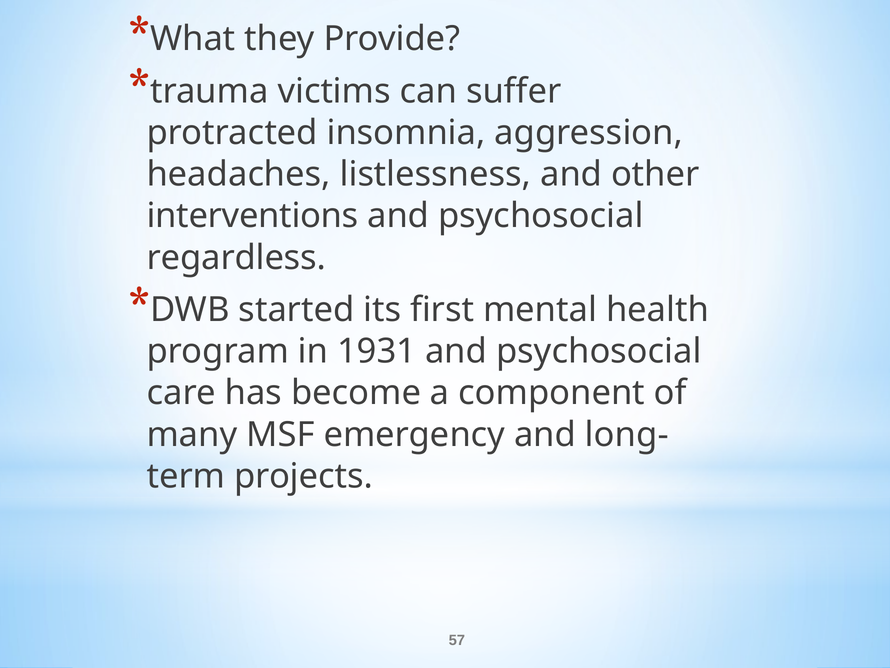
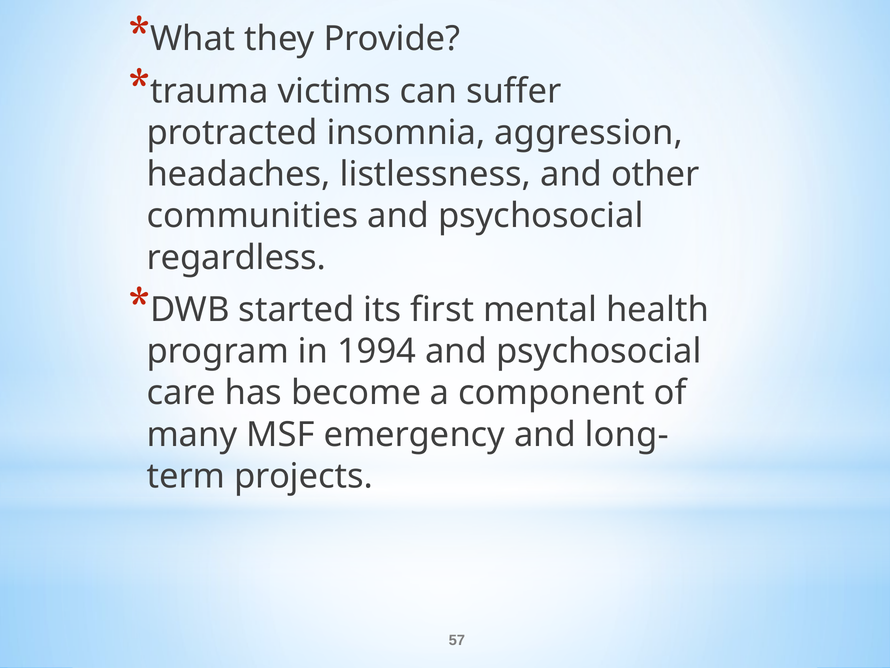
interventions: interventions -> communities (252, 216)
1931: 1931 -> 1994 (377, 351)
